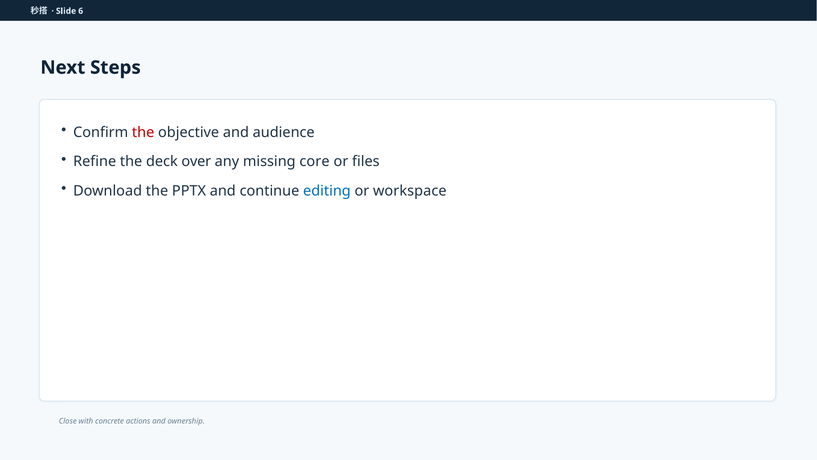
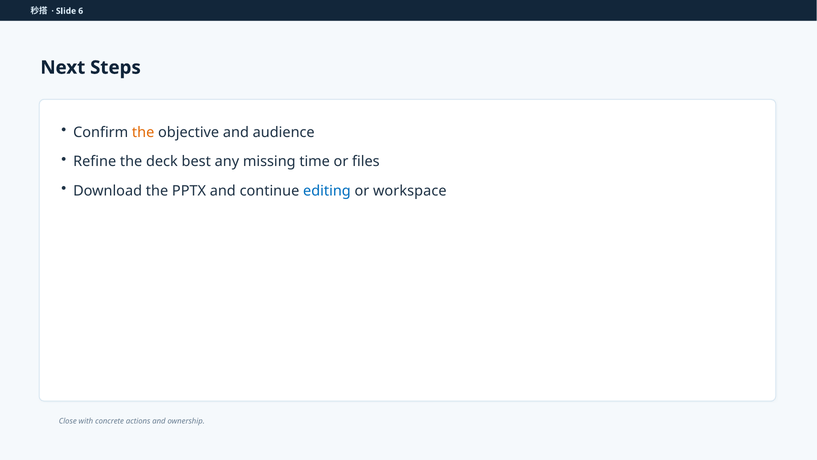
the colour: red -> orange (143, 132)
over: over -> best (196, 162)
core: core -> time (315, 162)
